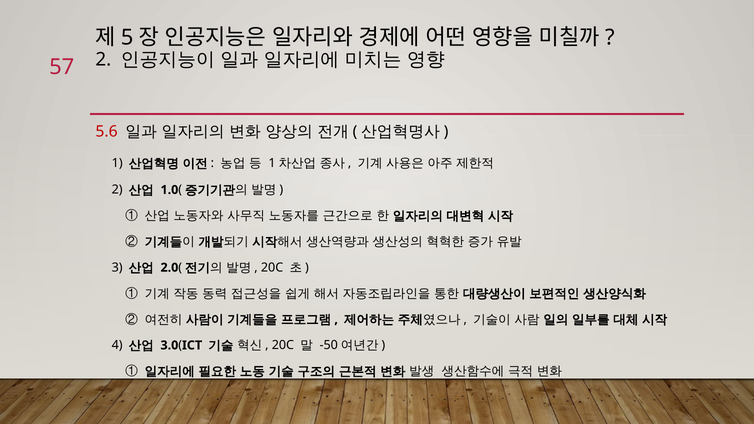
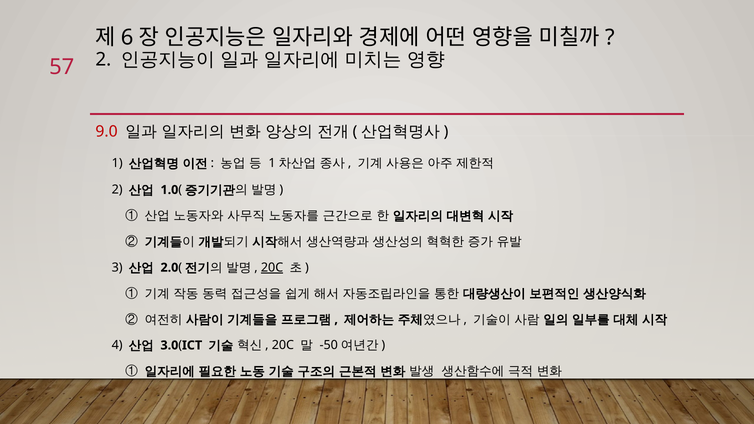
5: 5 -> 6 (127, 37)
5.6: 5.6 -> 9.0 (107, 132)
20C underline: none -> present (272, 268)
